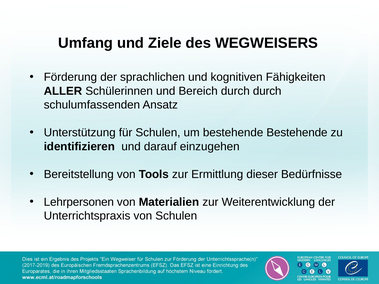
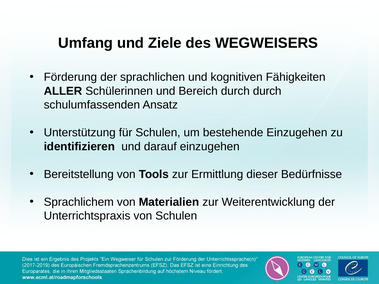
bestehende Bestehende: Bestehende -> Einzugehen (297, 133)
Lehrpersonen: Lehrpersonen -> Sprachlichem (79, 202)
